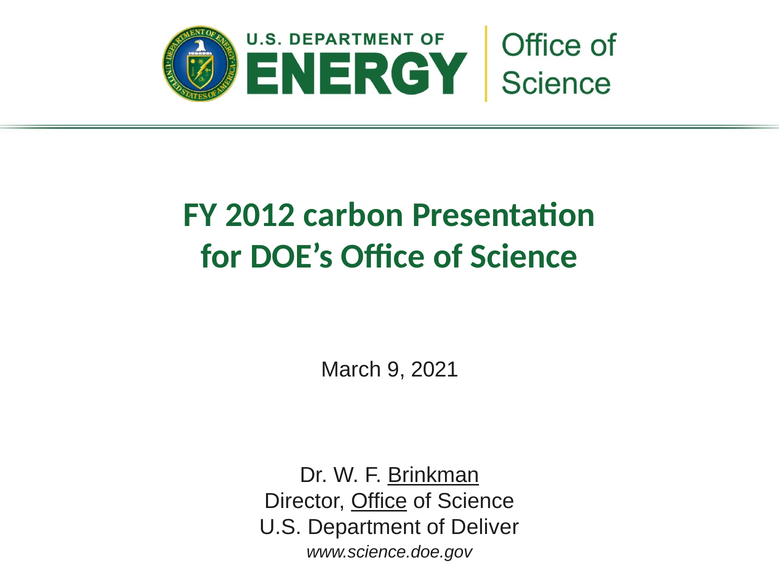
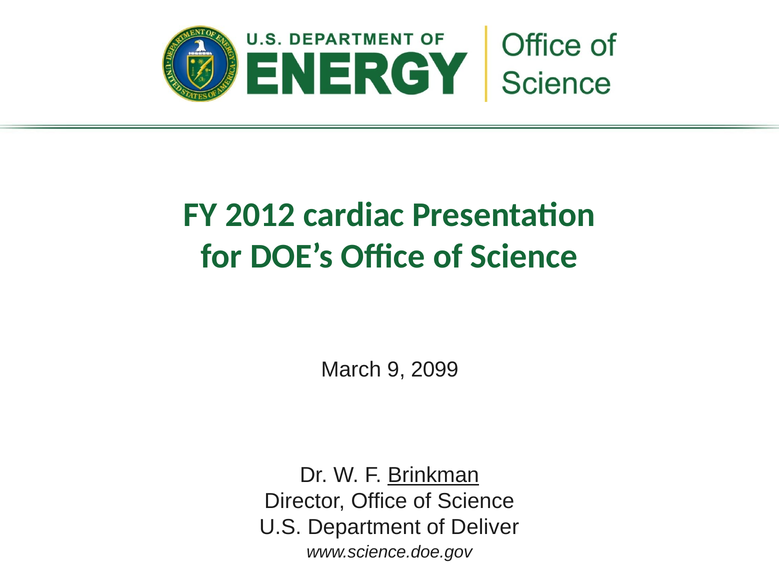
carbon: carbon -> cardiac (354, 215)
2021: 2021 -> 2099 (435, 370)
Office underline: present -> none (379, 502)
